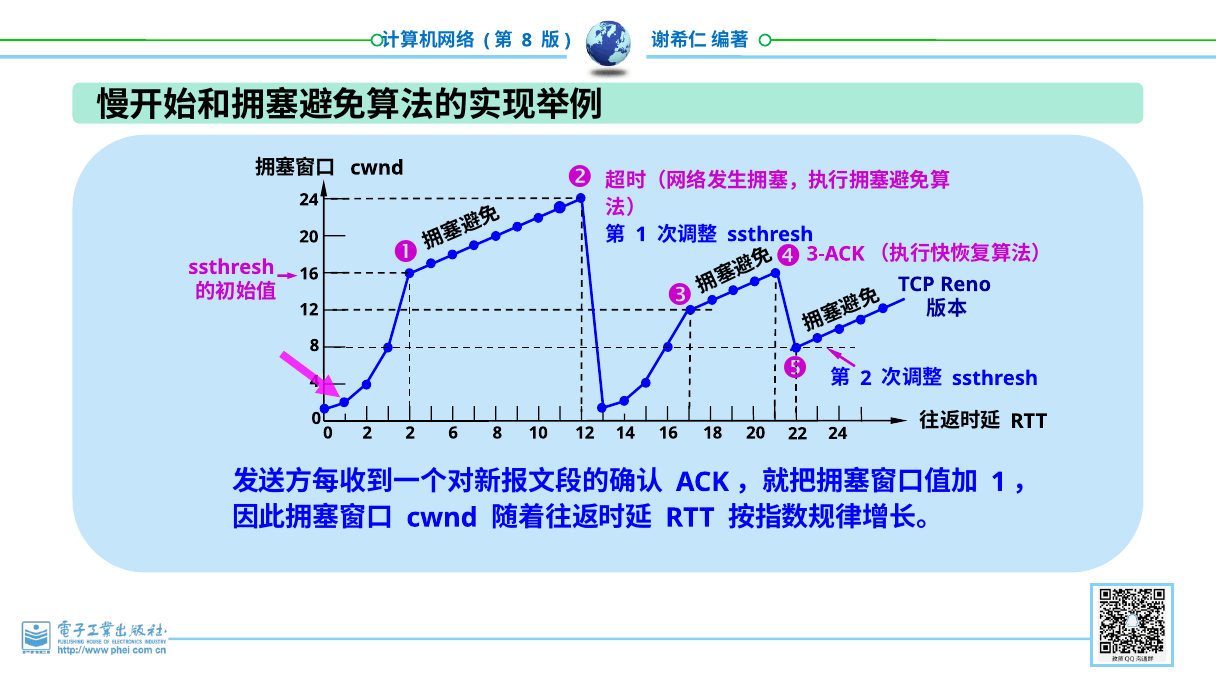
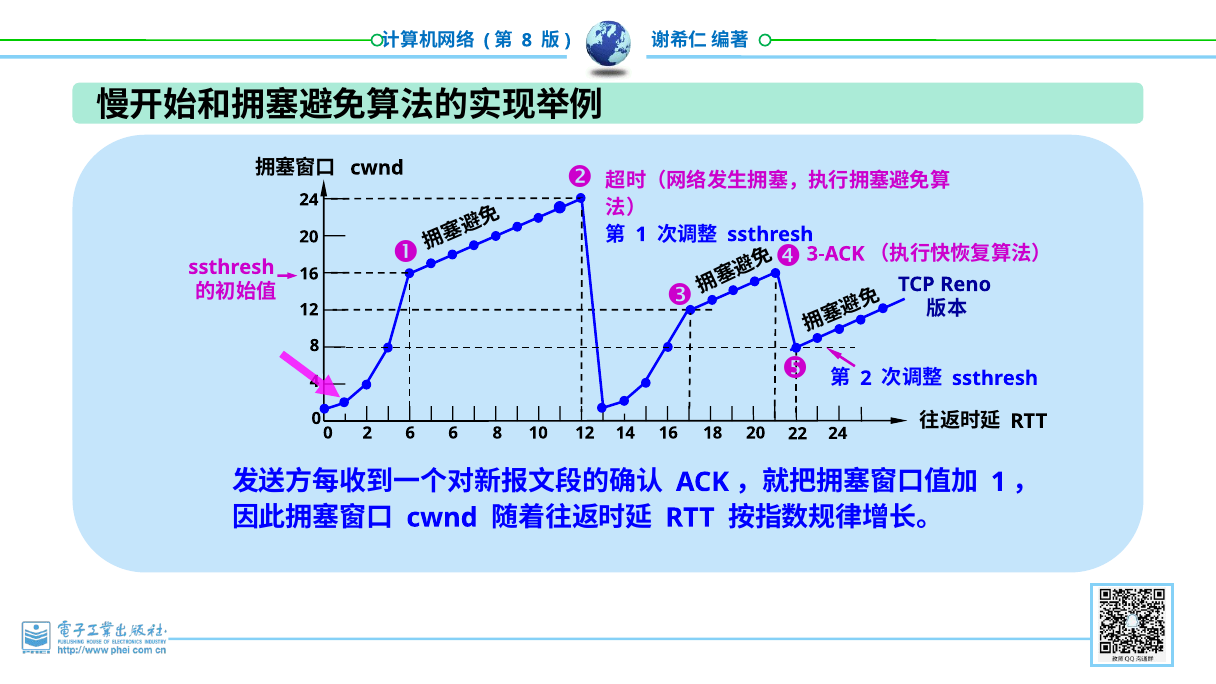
2 2: 2 -> 6 (410, 433)
